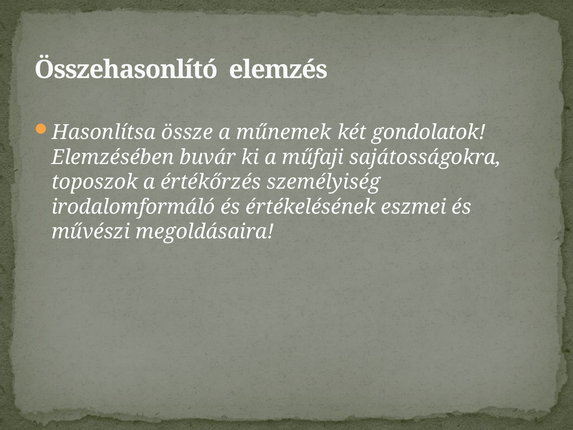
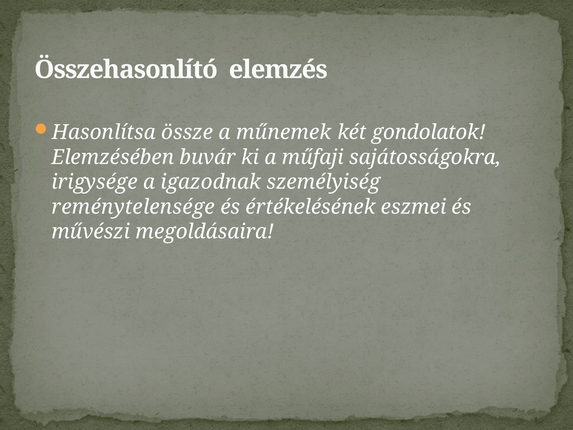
toposzok: toposzok -> irigysége (95, 182)
értékőrzés: értékőrzés -> igazodnak (211, 182)
irodalomformáló: irodalomformáló -> reménytelensége (133, 207)
